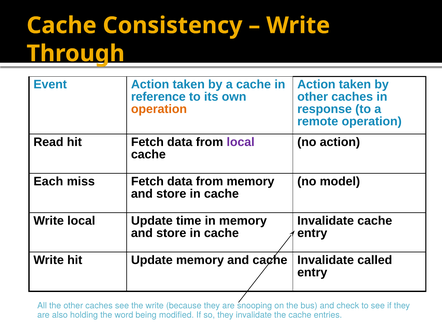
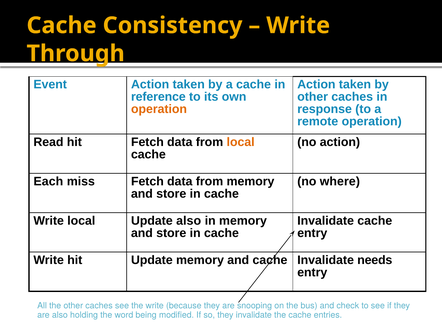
local colour: purple -> orange (241, 142)
model: model -> where (340, 181)
Update time: time -> also (189, 220)
called: called -> needs (375, 260)
